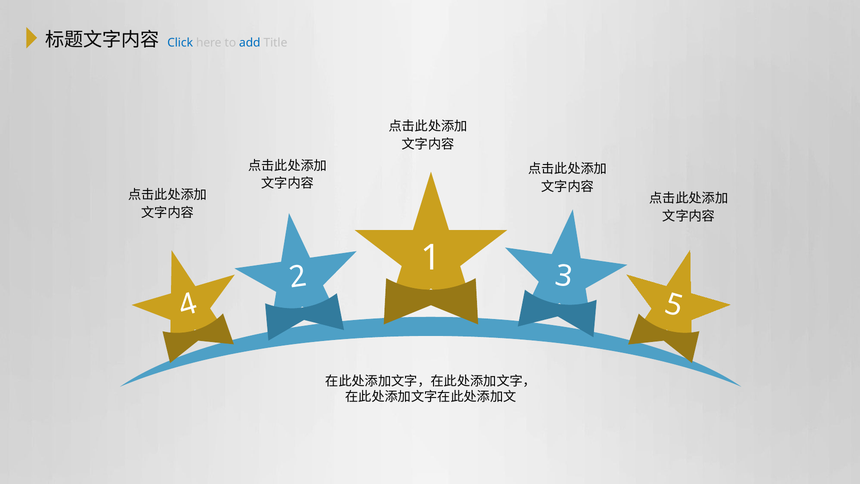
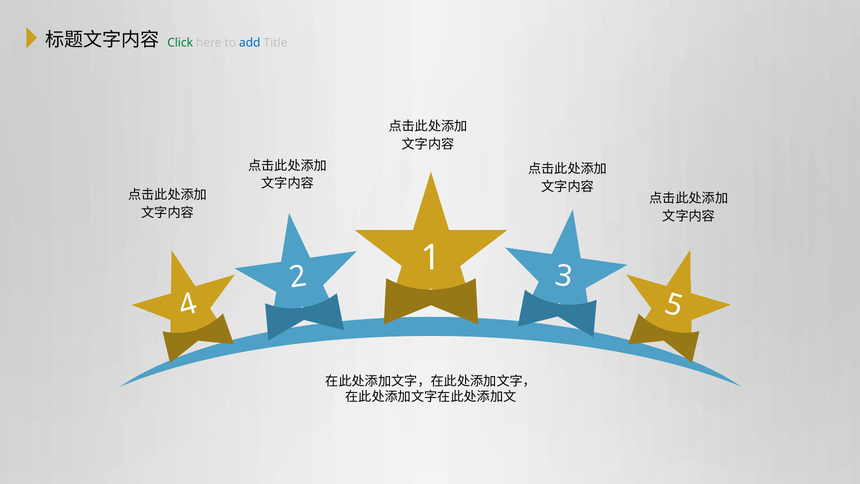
Click colour: blue -> green (180, 43)
